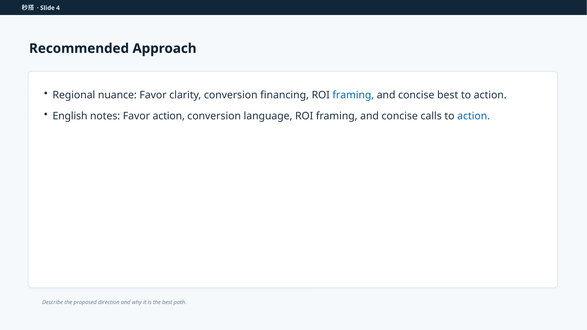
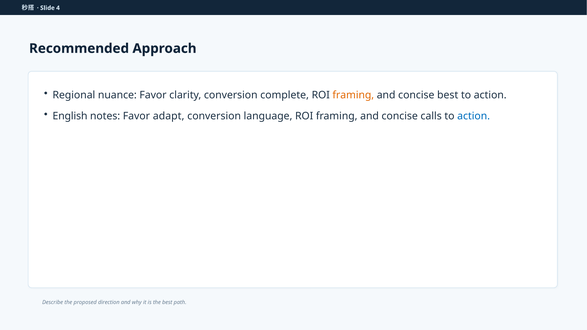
financing: financing -> complete (285, 95)
framing colour: blue -> orange (353, 95)
Favor action: action -> adapt (169, 116)
